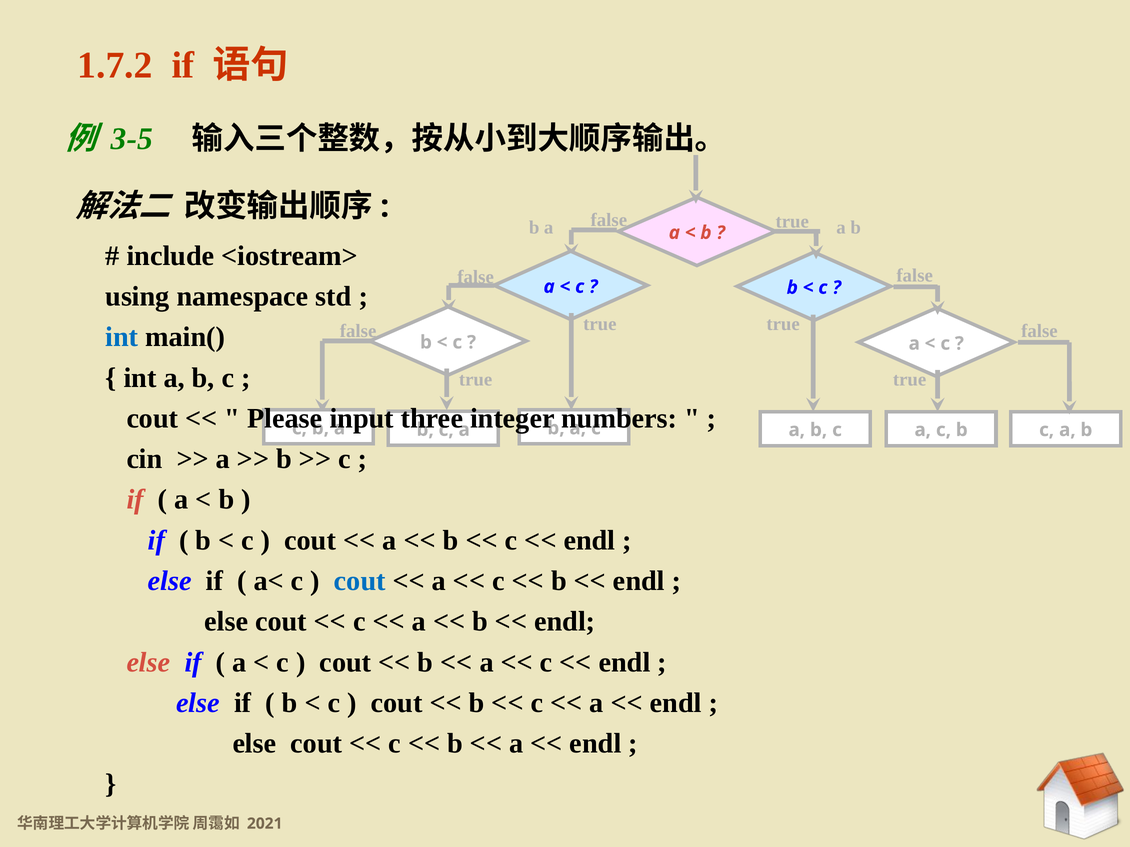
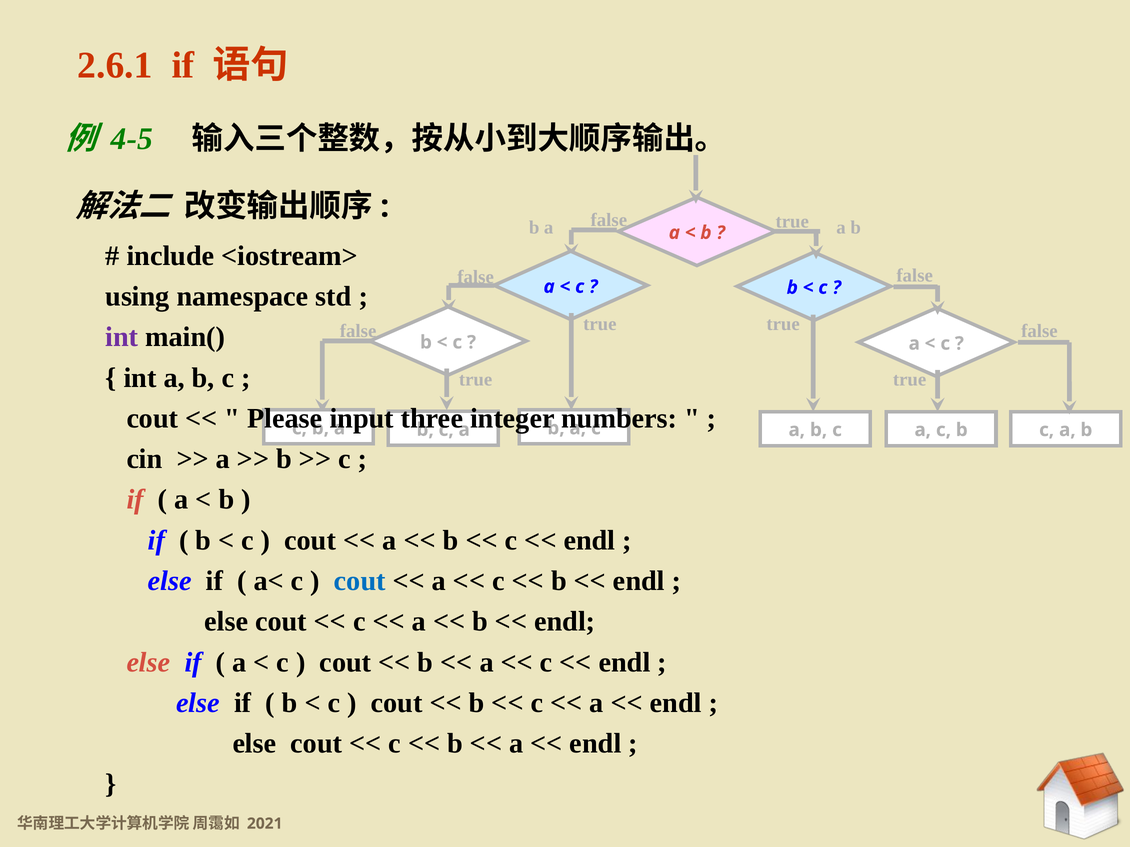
1.7.2: 1.7.2 -> 2.6.1 (115, 65)
3-5: 3-5 -> 4-5 (132, 139)
int colour: blue -> purple (122, 337)
